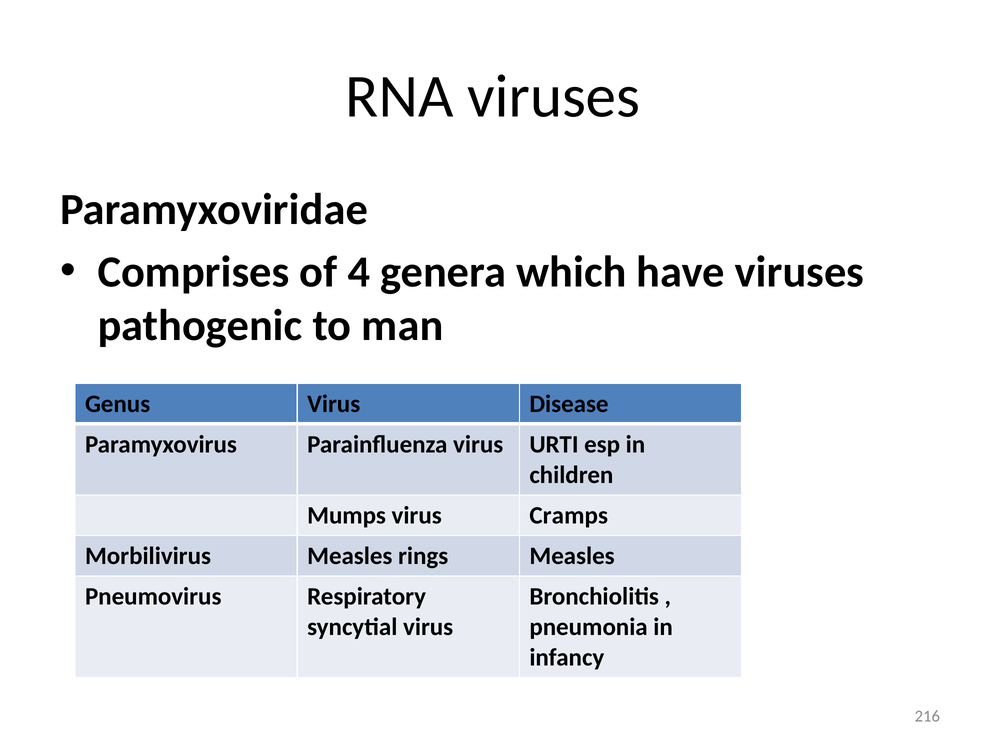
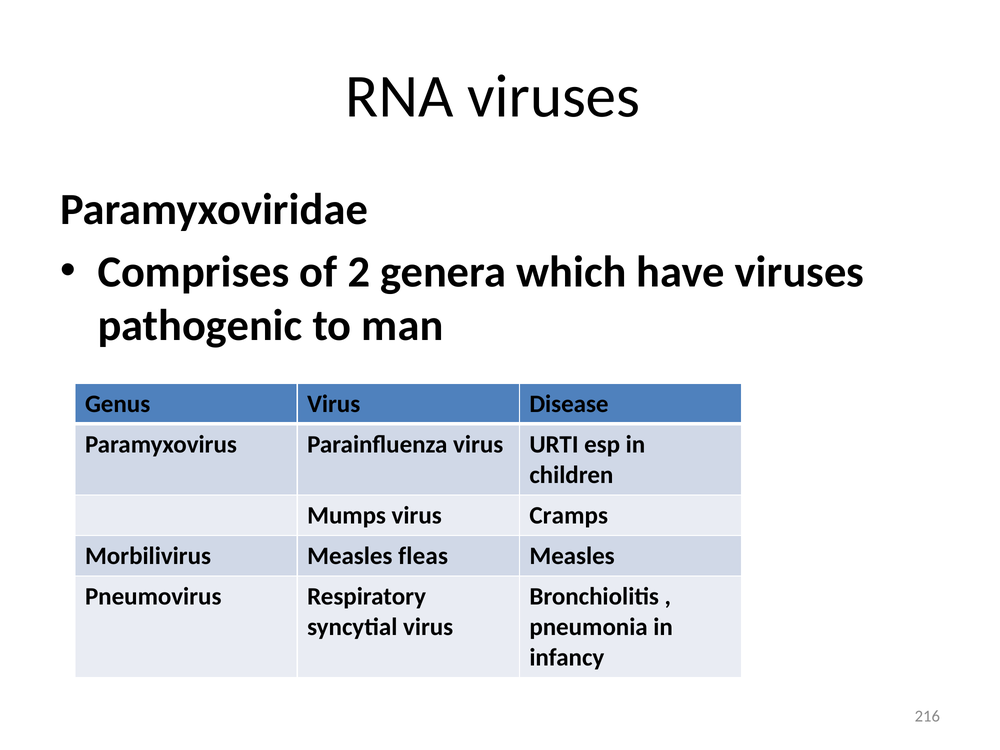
4: 4 -> 2 (359, 272)
rings: rings -> fleas (423, 556)
